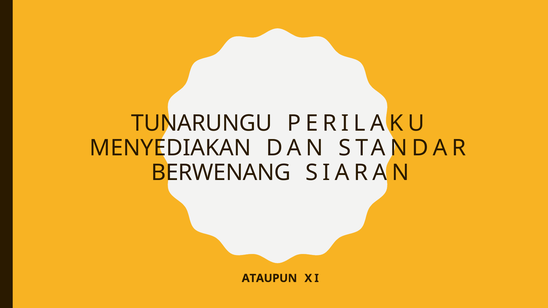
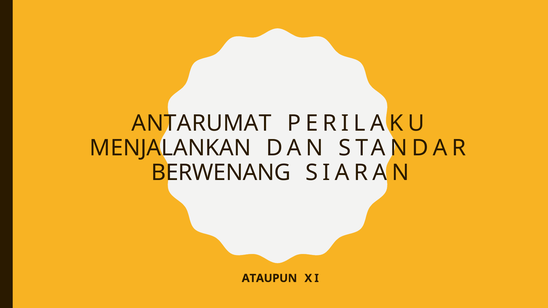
TUNARUNGU: TUNARUNGU -> ANTARUMAT (202, 123)
MENYEDIAKAN: MENYEDIAKAN -> MENJALANKAN (170, 148)
